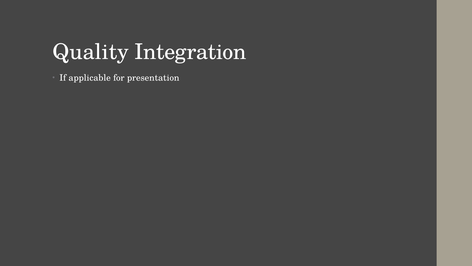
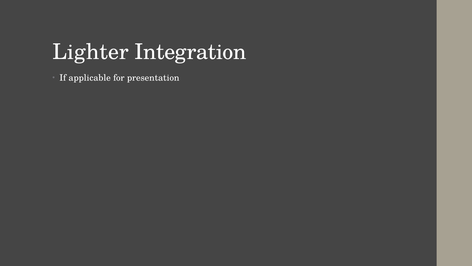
Quality: Quality -> Lighter (91, 52)
